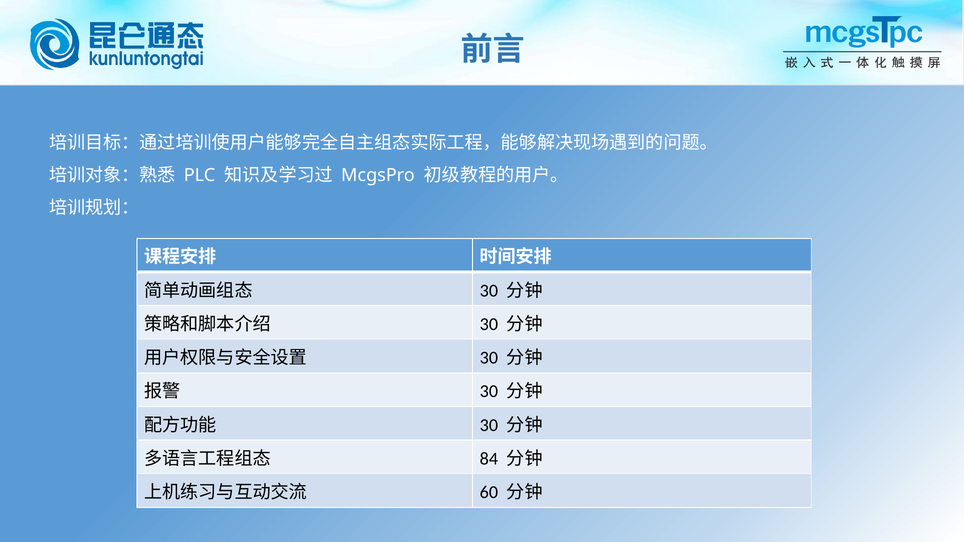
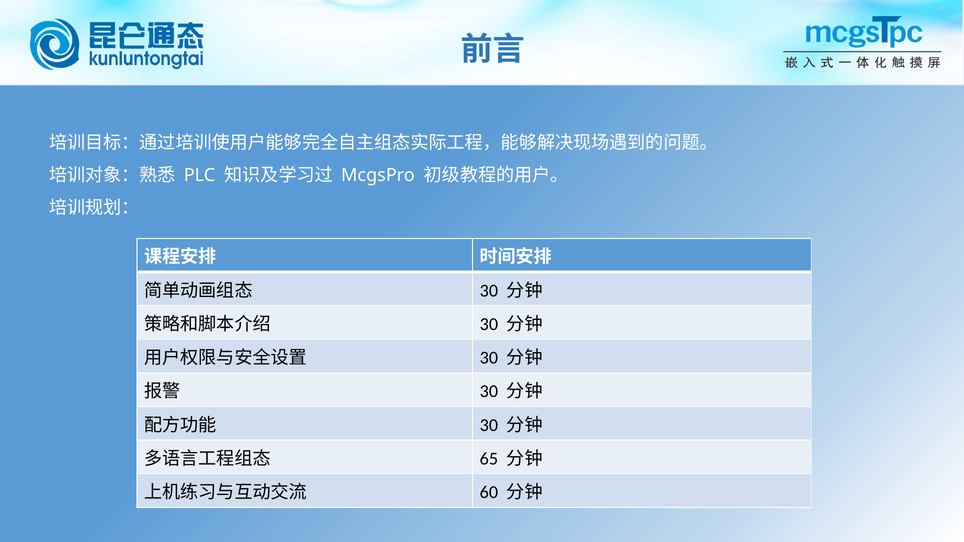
84: 84 -> 65 (489, 459)
